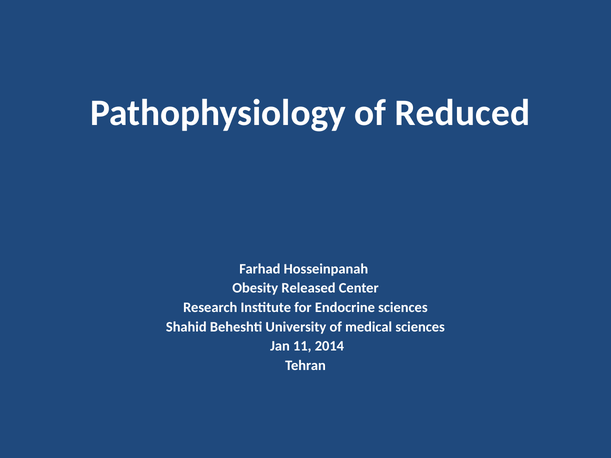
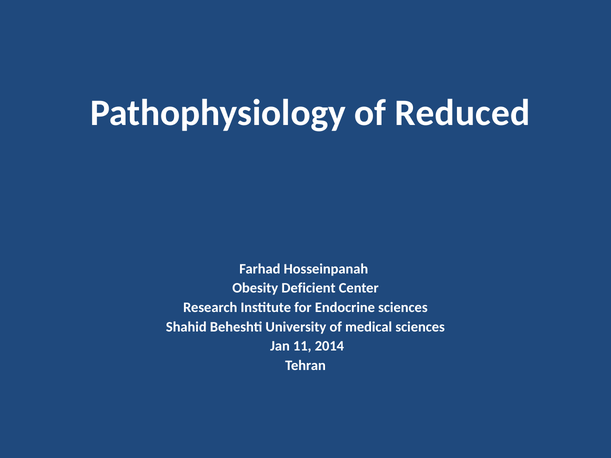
Released: Released -> Deficient (308, 288)
